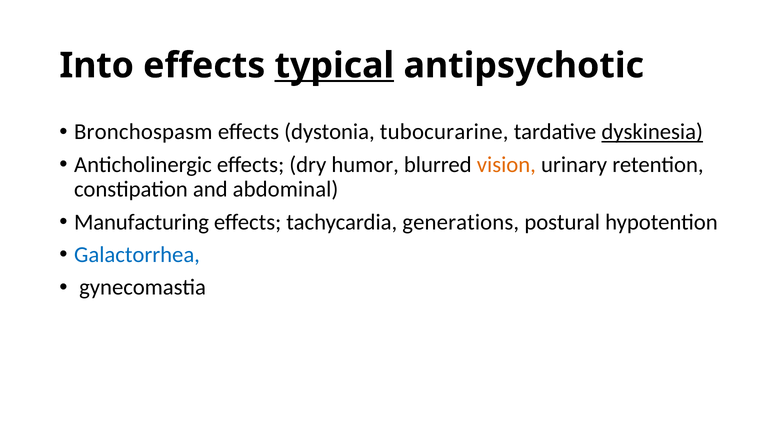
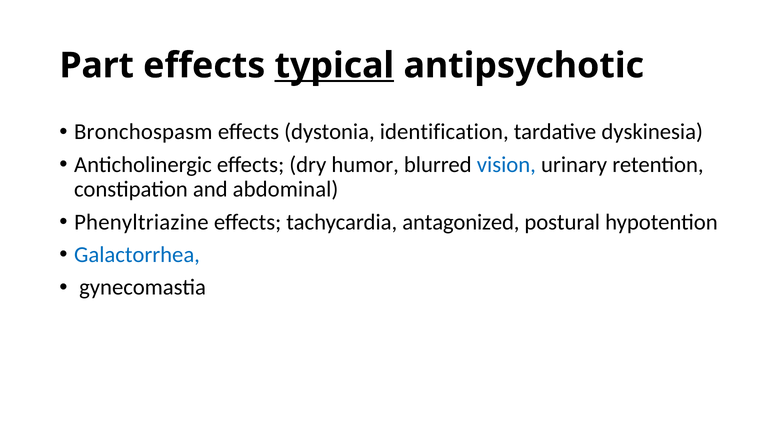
Into: Into -> Part (97, 66)
tubocurarine: tubocurarine -> identification (444, 132)
dyskinesia underline: present -> none (652, 132)
vision colour: orange -> blue (506, 165)
Manufacturing: Manufacturing -> Phenyltriazine (141, 222)
generations: generations -> antagonized (461, 222)
